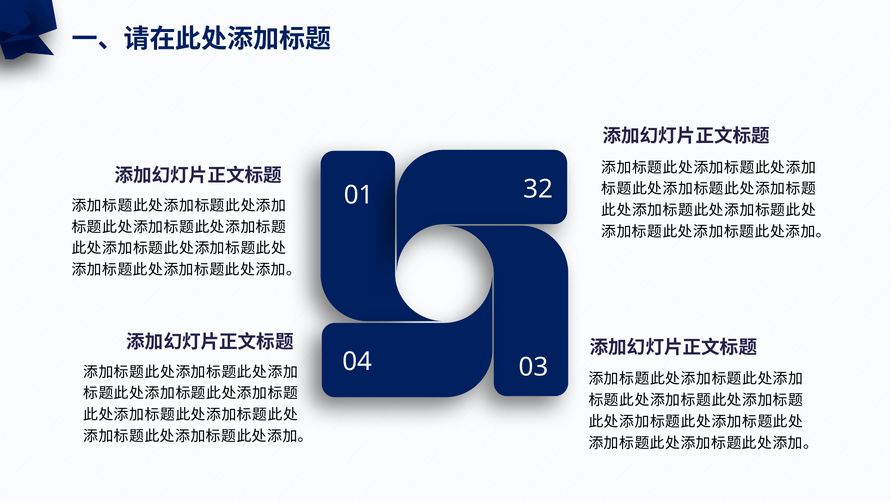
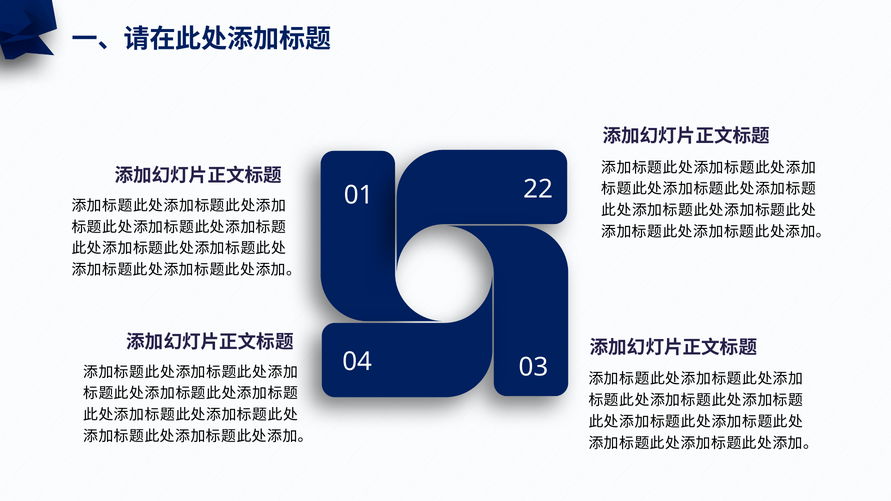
32: 32 -> 22 (538, 189)
